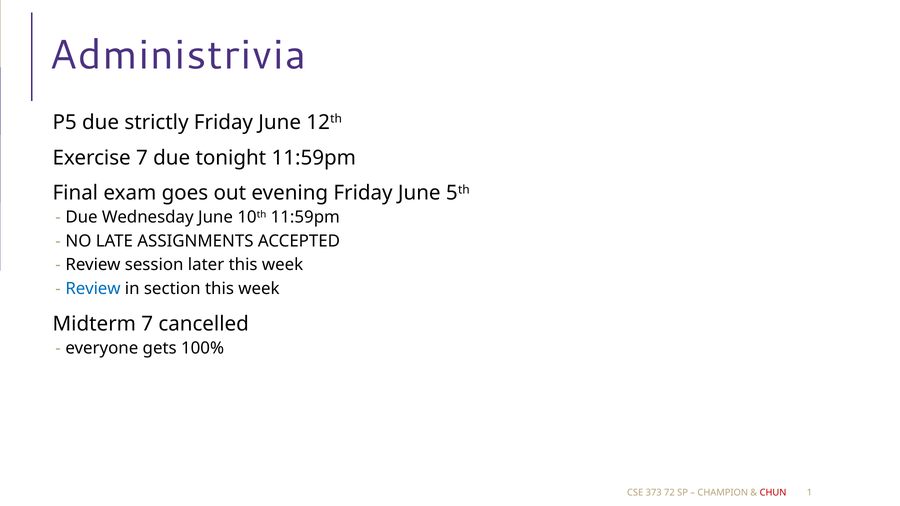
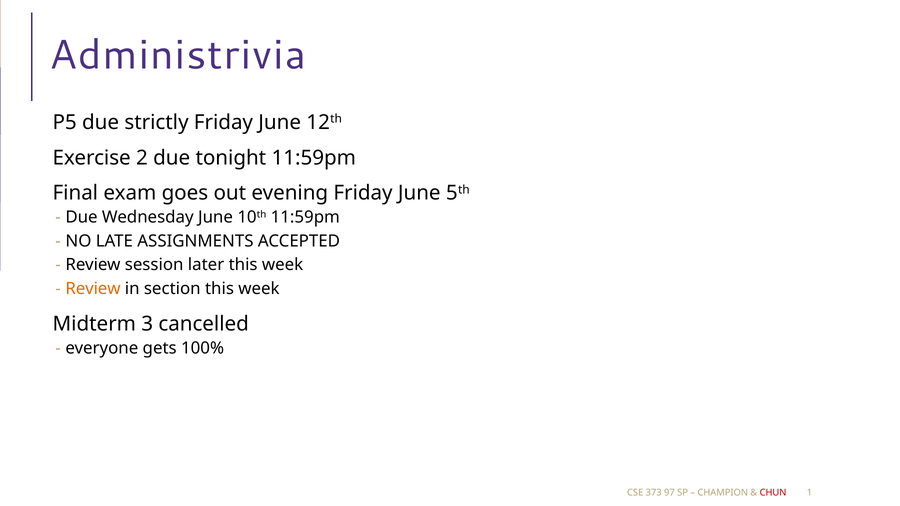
Exercise 7: 7 -> 2 (142, 158)
Review colour: blue -> orange (93, 289)
Midterm 7: 7 -> 3 (147, 324)
72: 72 -> 97 (669, 493)
